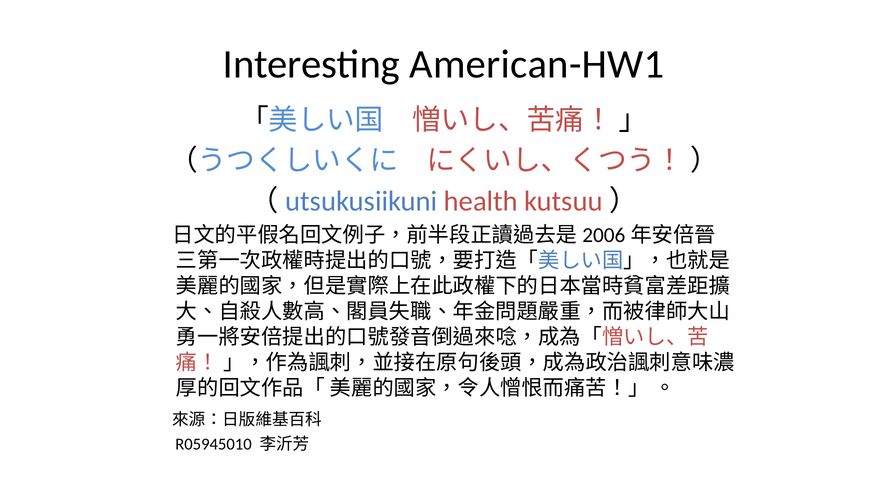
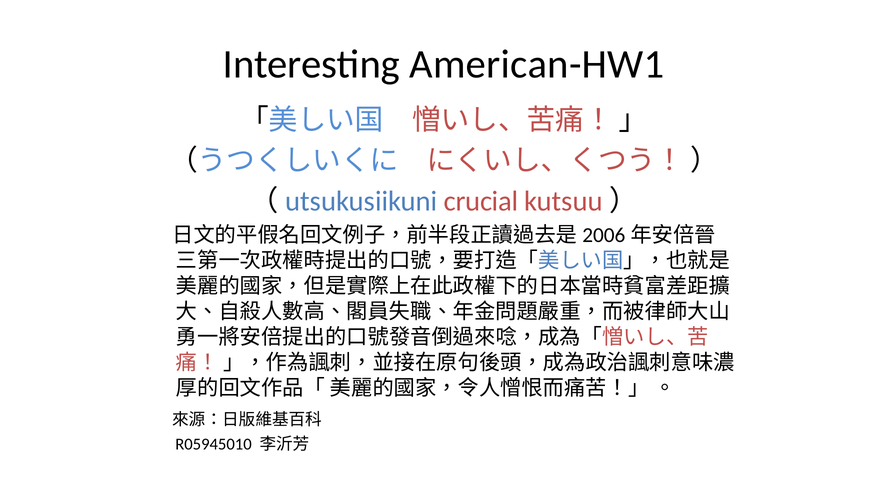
health: health -> crucial (481, 201)
